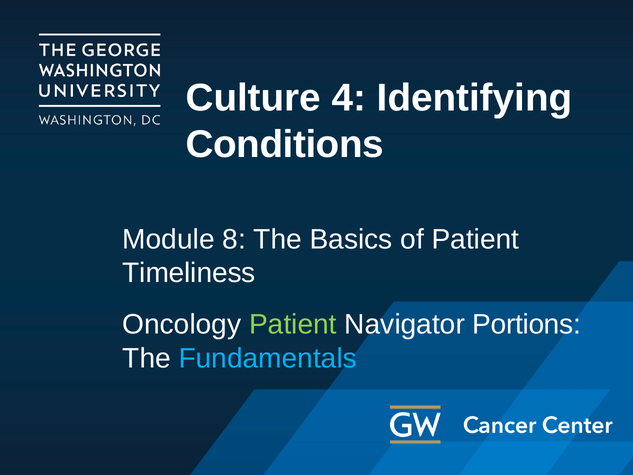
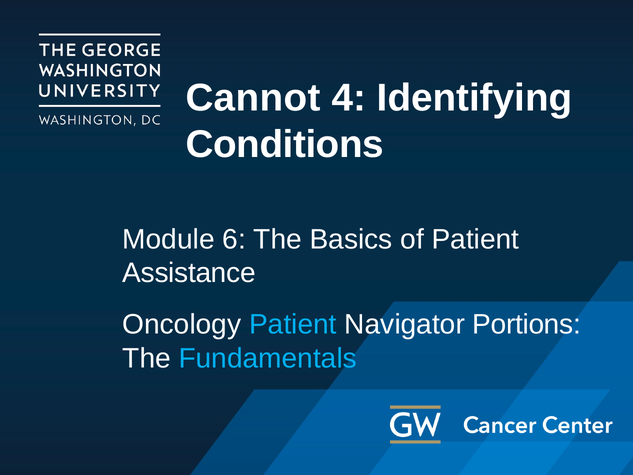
Culture: Culture -> Cannot (253, 98)
8: 8 -> 6 (234, 239)
Timeliness: Timeliness -> Assistance (189, 273)
Patient colour: light green -> light blue (293, 324)
